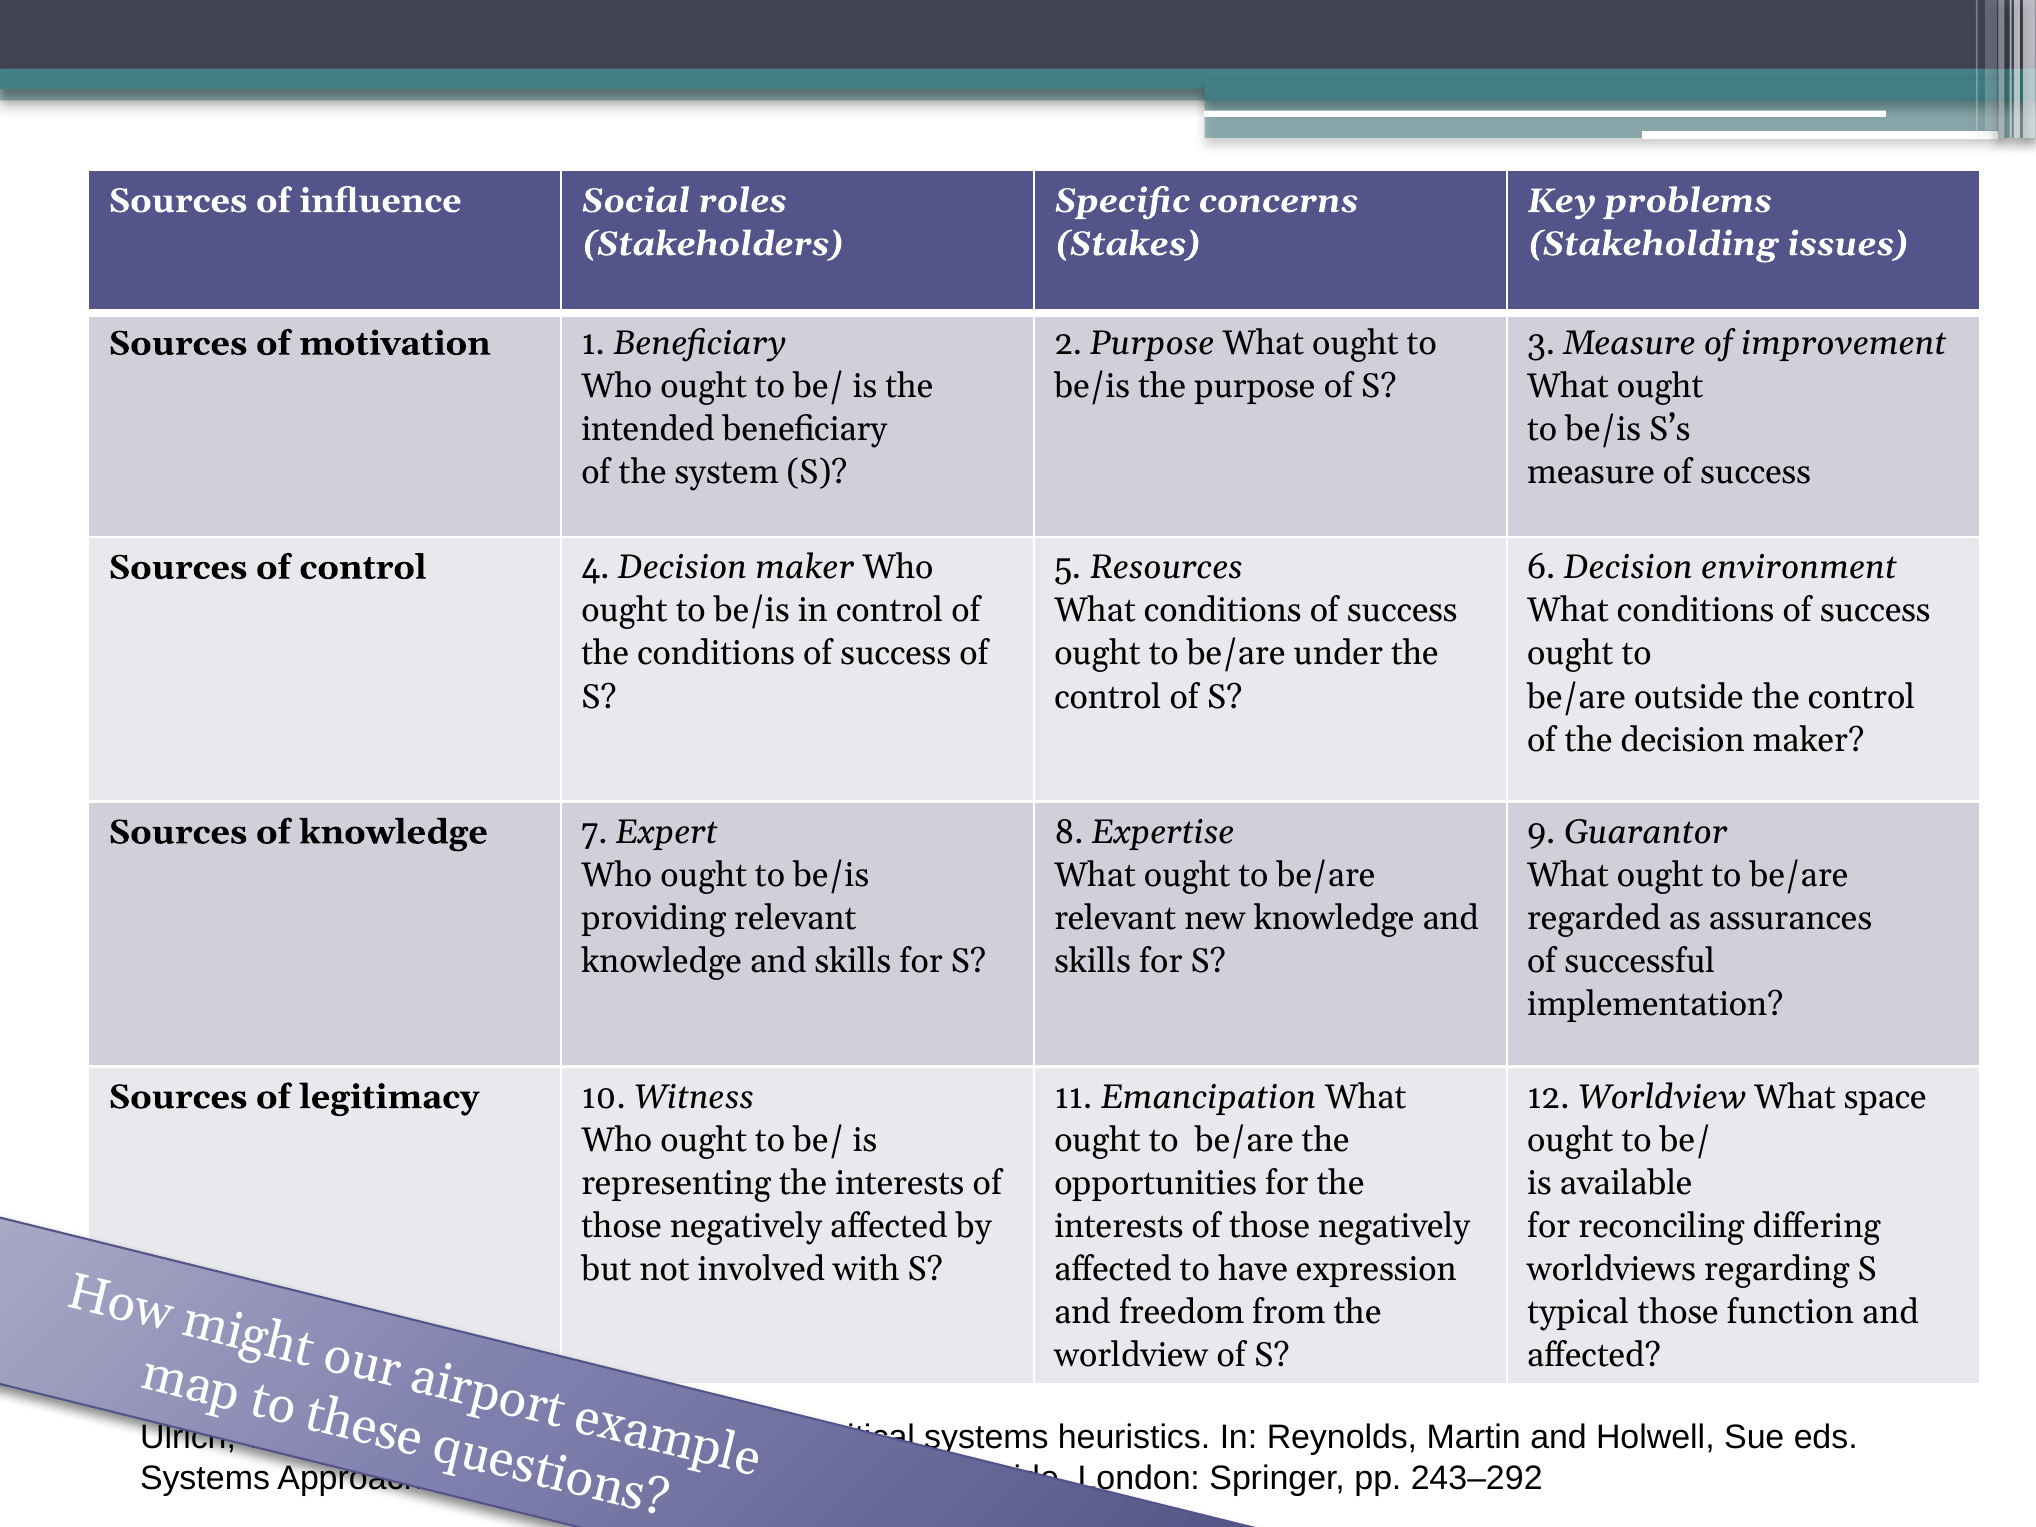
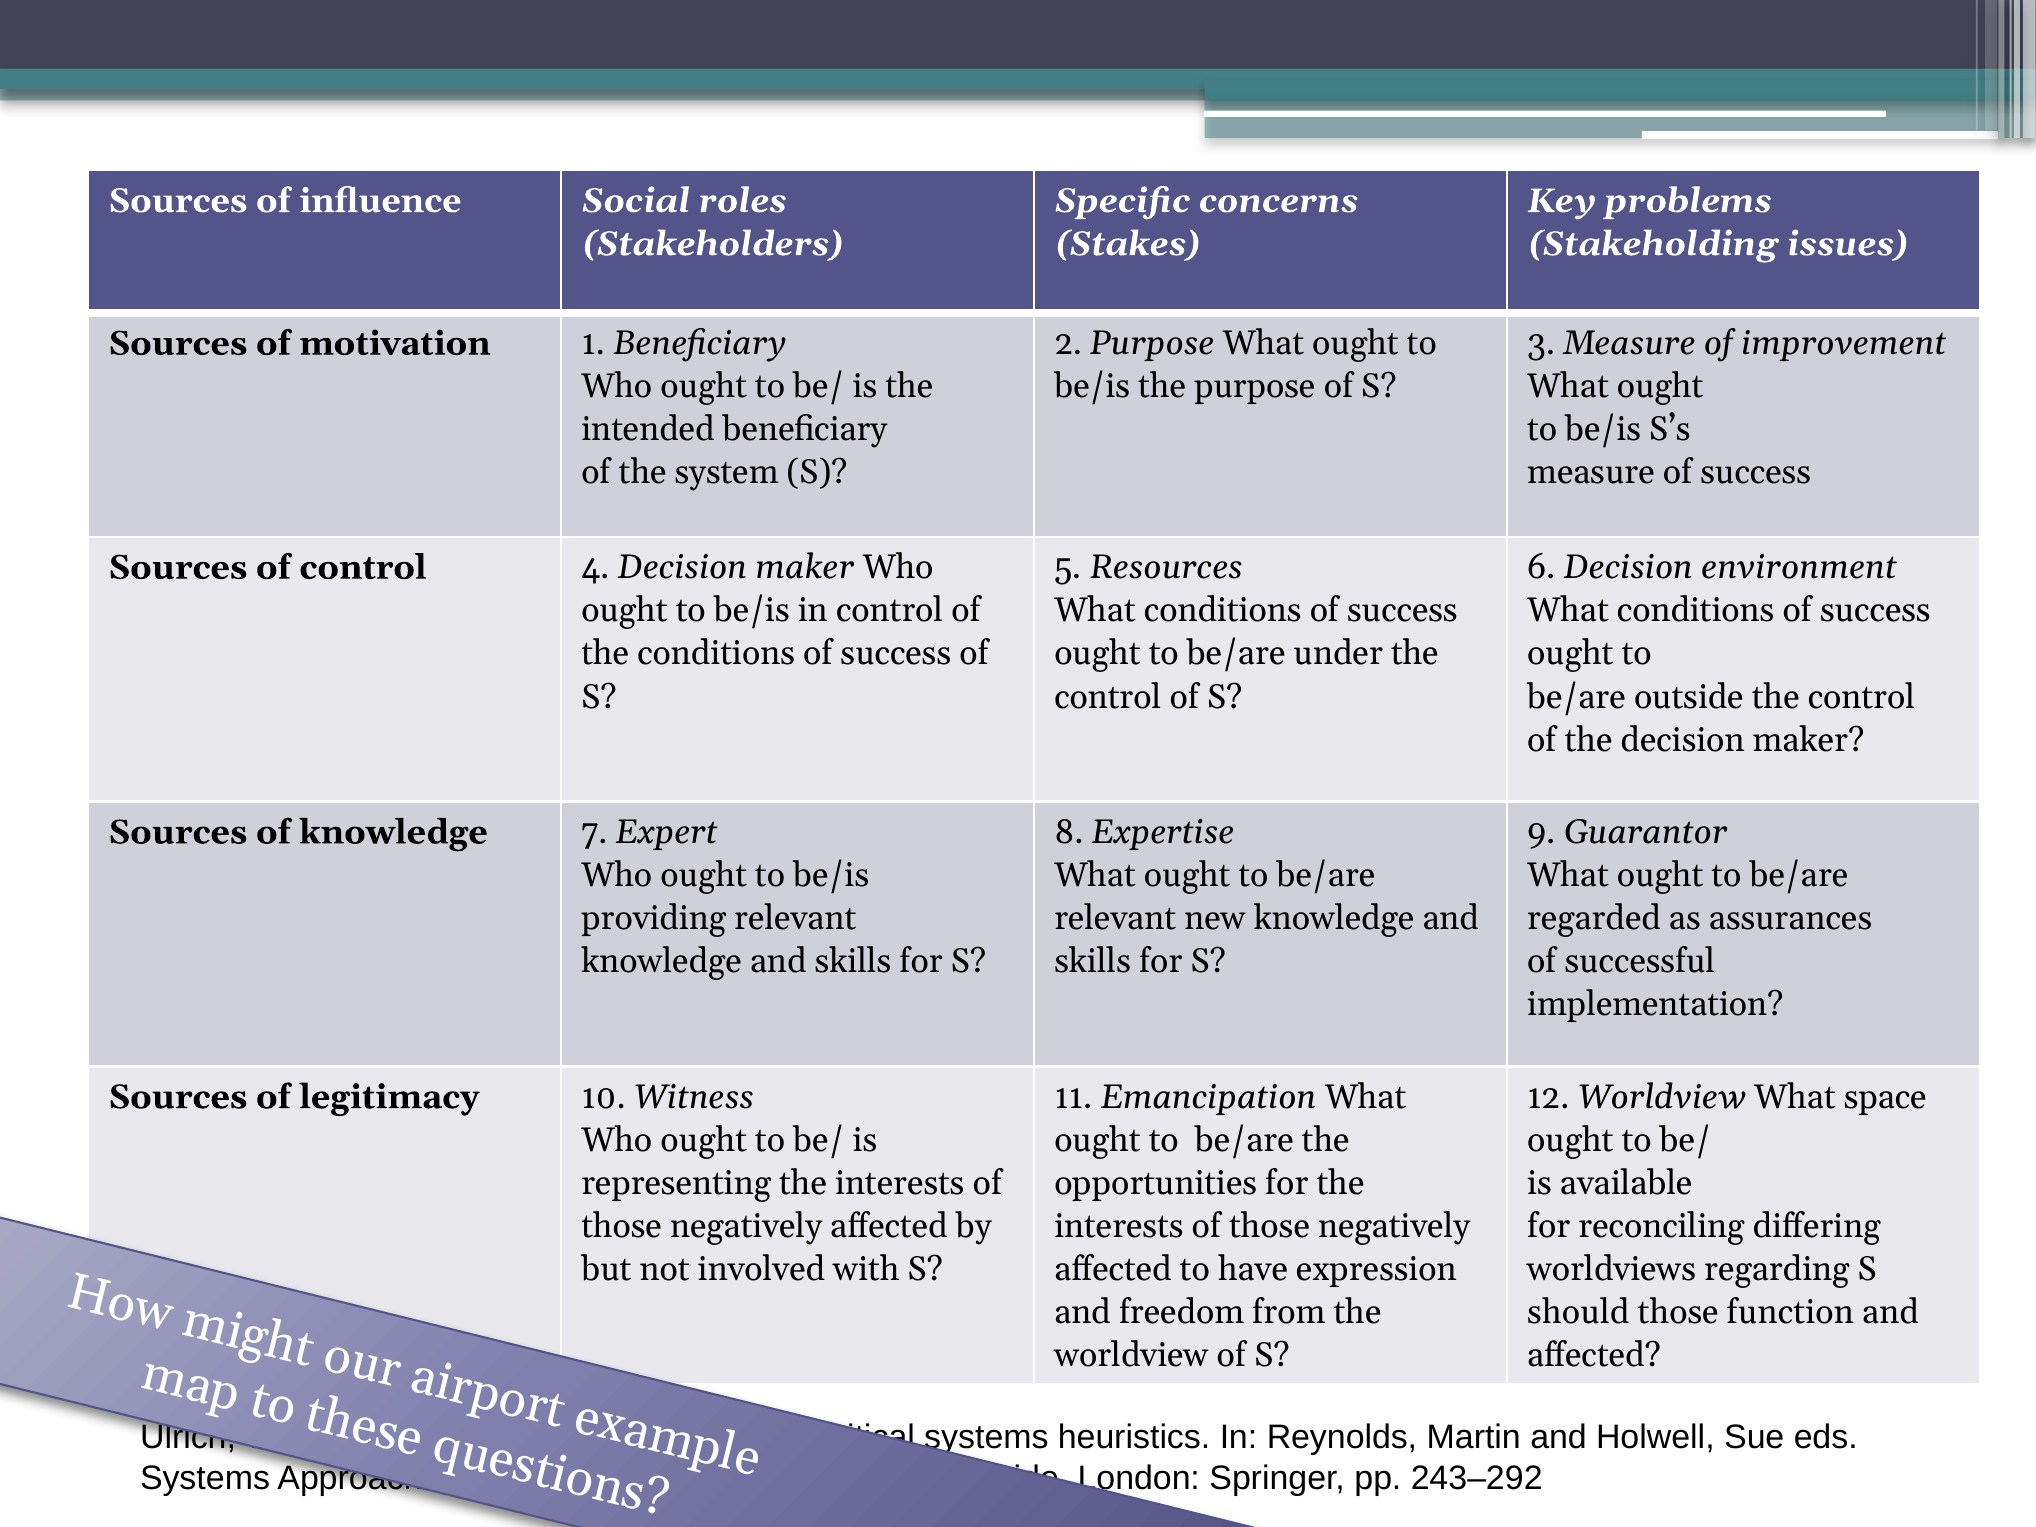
typical: typical -> should (1578, 1313)
